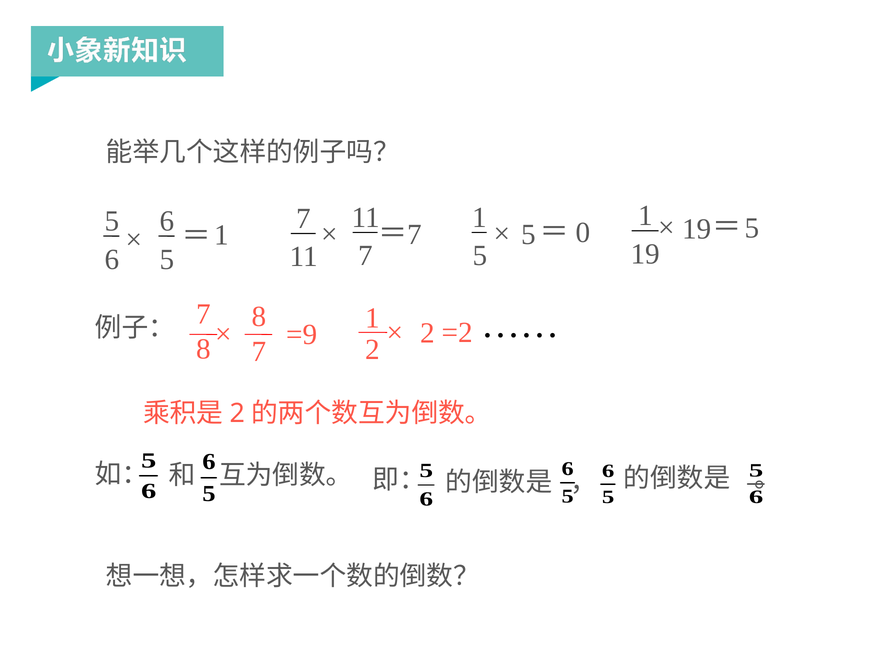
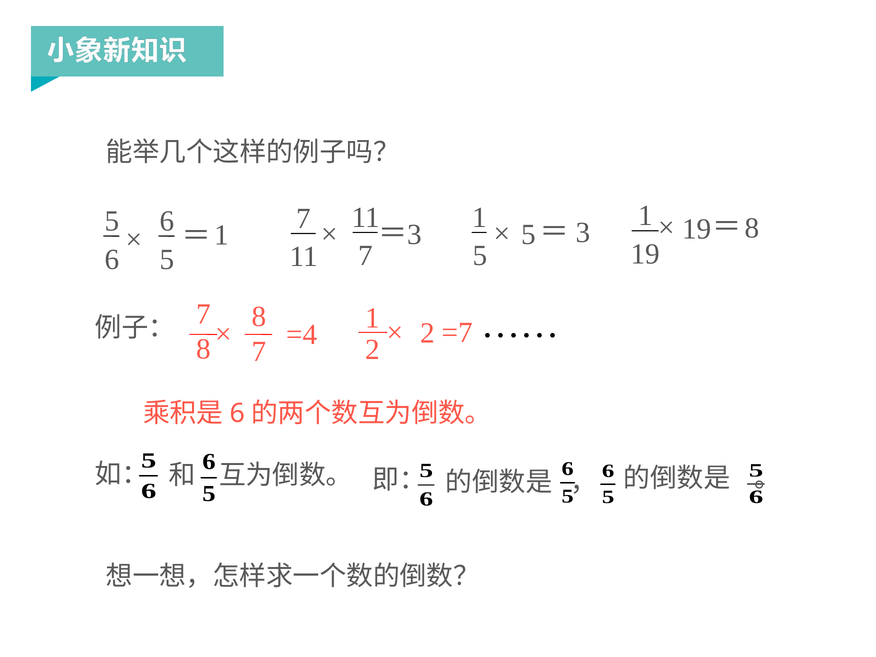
5: 5 -> 8 (752, 228)
0: 0 -> 3 (583, 233)
7: 7 -> 3 (415, 235)
=2: =2 -> =7 (457, 333)
=9: =9 -> =4 (302, 335)
2: 2 -> 6 (237, 414)
